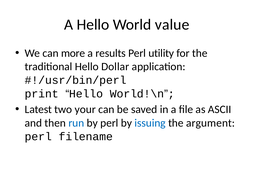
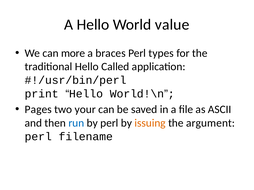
results: results -> braces (111, 53)
utility: utility -> types (161, 53)
Dollar: Dollar -> Called (115, 67)
Latest: Latest -> Pages (38, 110)
issuing colour: blue -> orange (150, 123)
